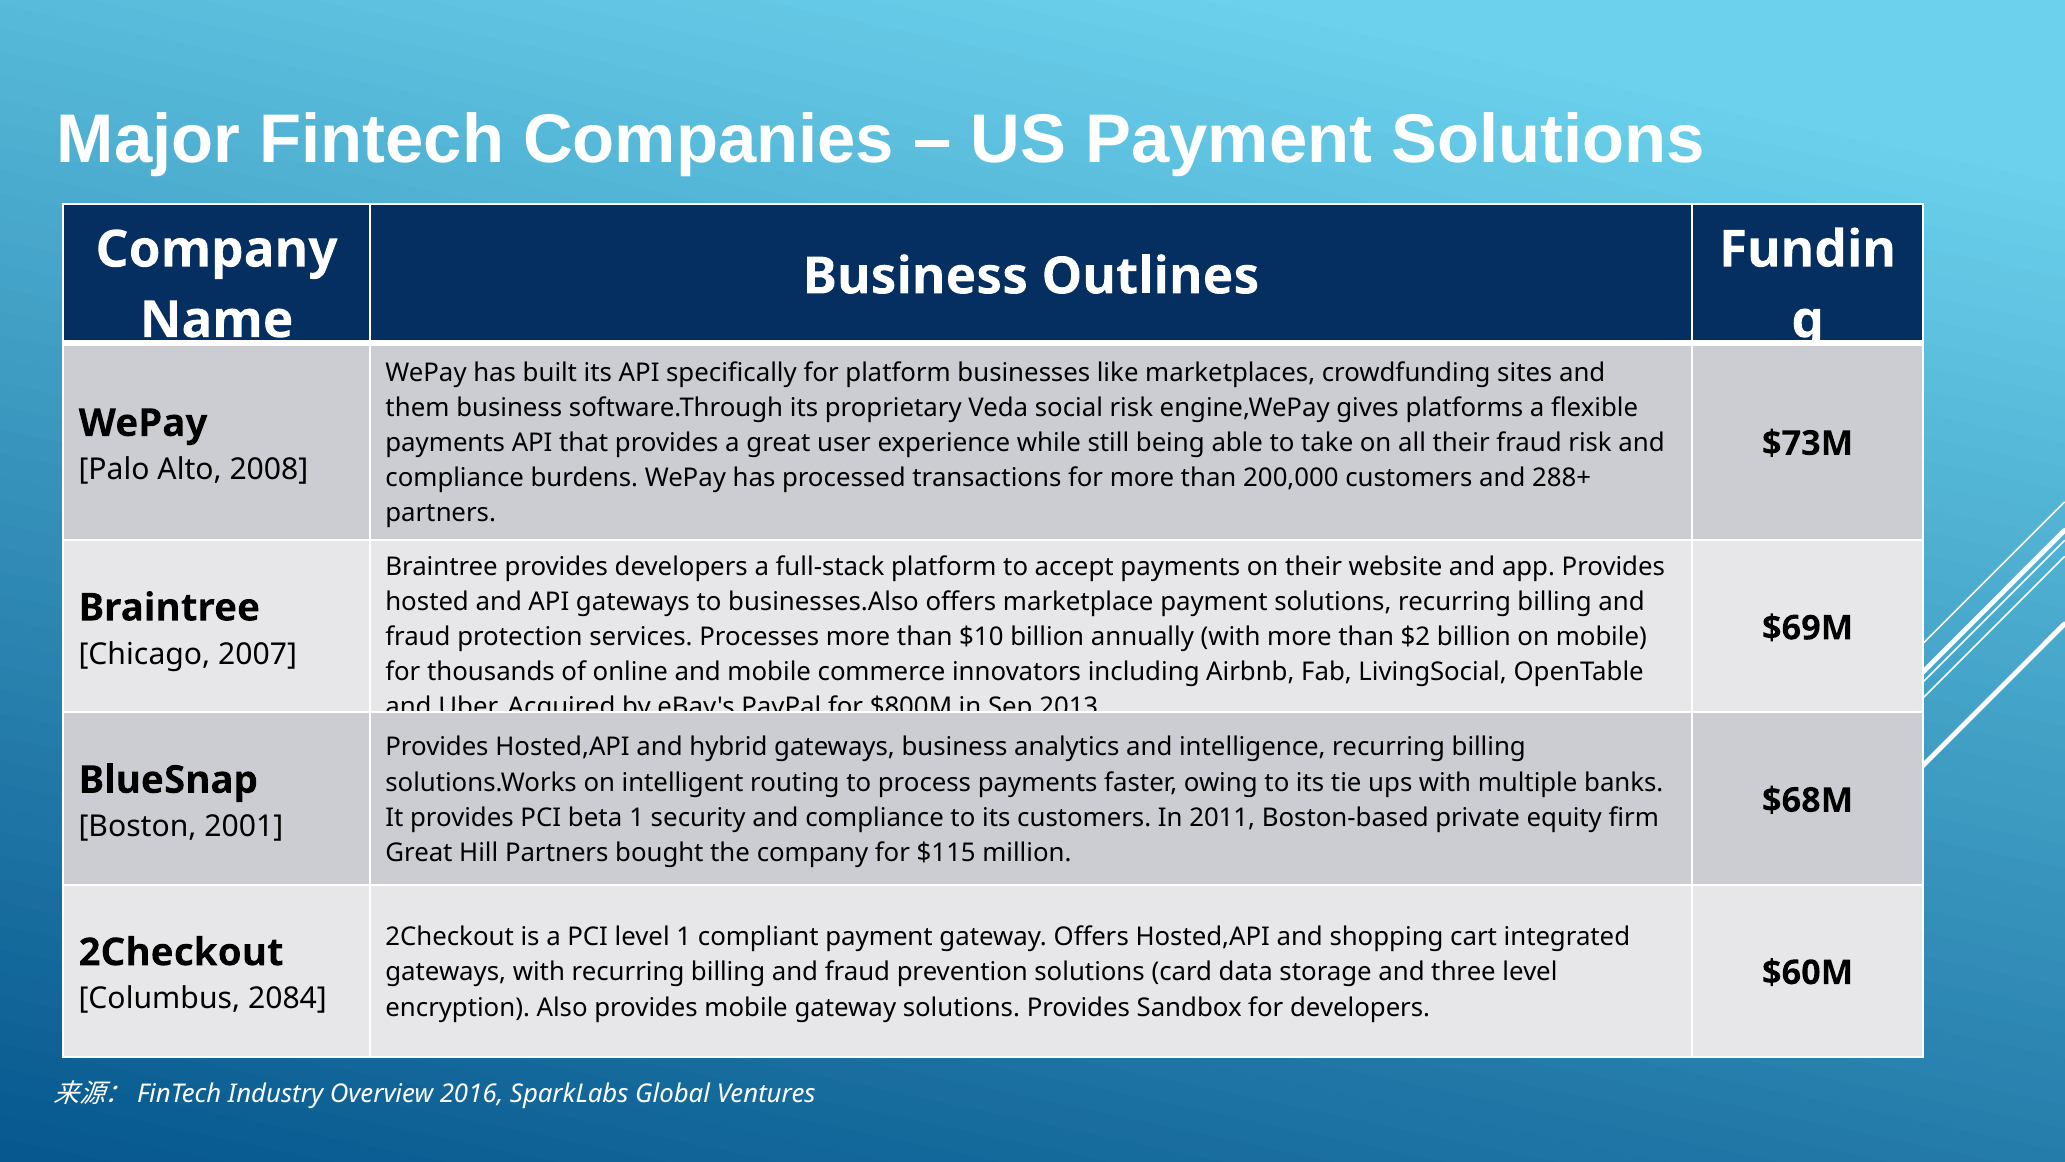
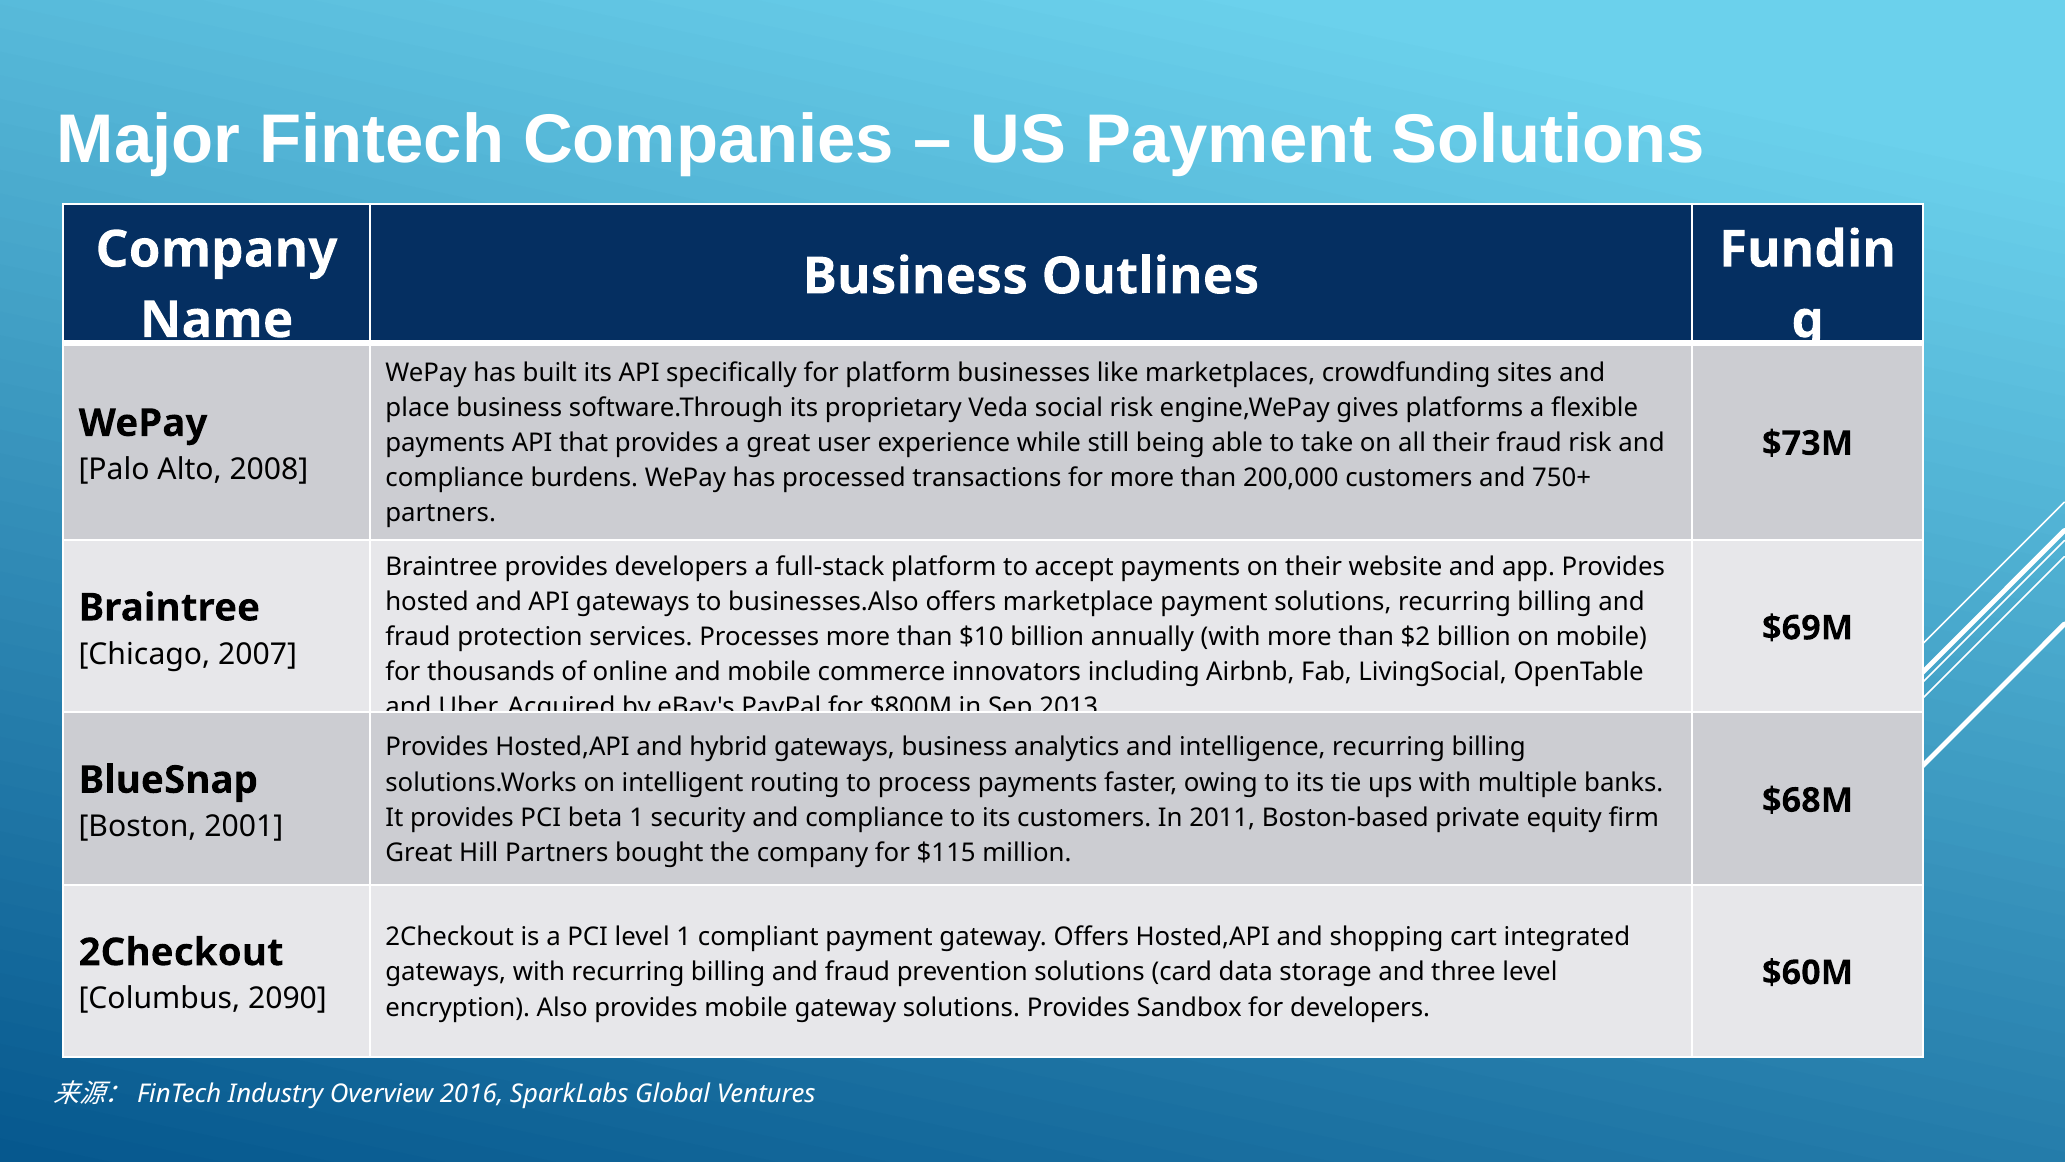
them: them -> place (418, 408)
288+: 288+ -> 750+ (1562, 478)
2084: 2084 -> 2090 (287, 999)
